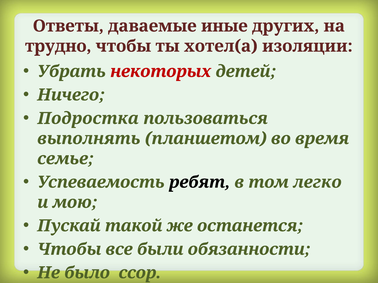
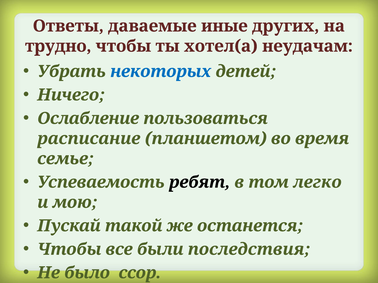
изоляции: изоляции -> неудачам (308, 46)
некоторых colour: red -> blue (161, 72)
Подростка: Подростка -> Ослабление (88, 119)
выполнять: выполнять -> расписание (89, 139)
обязанности: обязанности -> последствия (249, 250)
